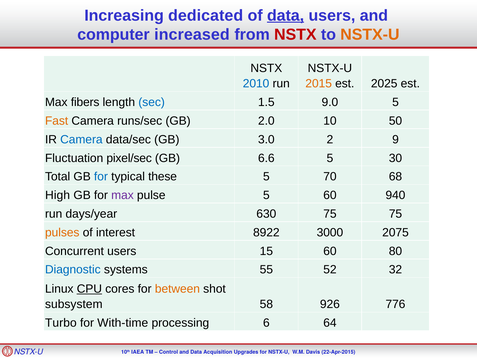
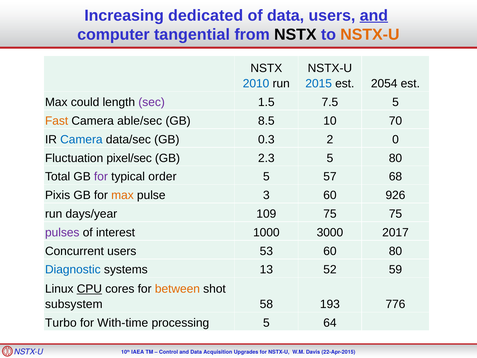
data underline: present -> none (286, 15)
and underline: none -> present (374, 15)
increased: increased -> tangential (192, 34)
NSTX colour: red -> black (295, 34)
2015 colour: orange -> blue (319, 84)
2025: 2025 -> 2054 (384, 84)
fibers: fibers -> could (85, 102)
sec colour: blue -> purple (152, 102)
9.0: 9.0 -> 7.5 (330, 102)
runs/sec: runs/sec -> able/sec (140, 121)
2.0: 2.0 -> 8.5 (266, 121)
50: 50 -> 70 (395, 121)
3.0: 3.0 -> 0.3 (266, 139)
9: 9 -> 0 (395, 139)
6.6: 6.6 -> 2.3 (266, 158)
5 30: 30 -> 80 (395, 158)
for colour: blue -> purple (101, 177)
these: these -> order (162, 177)
70: 70 -> 57 (330, 177)
High: High -> Pixis (58, 195)
max colour: purple -> orange (122, 195)
pulse 5: 5 -> 3 (266, 195)
940: 940 -> 926 (395, 195)
630: 630 -> 109 (266, 214)
pulses colour: orange -> purple (62, 232)
8922: 8922 -> 1000 (266, 232)
2075: 2075 -> 2017 (395, 232)
15: 15 -> 53 (266, 251)
55: 55 -> 13 (266, 270)
32: 32 -> 59 (395, 270)
926: 926 -> 193 (330, 304)
processing 6: 6 -> 5 (266, 323)
